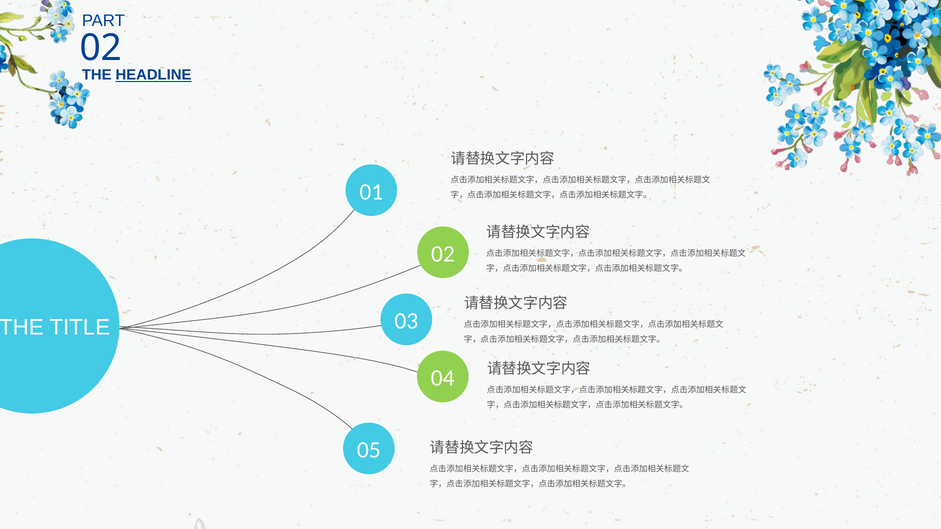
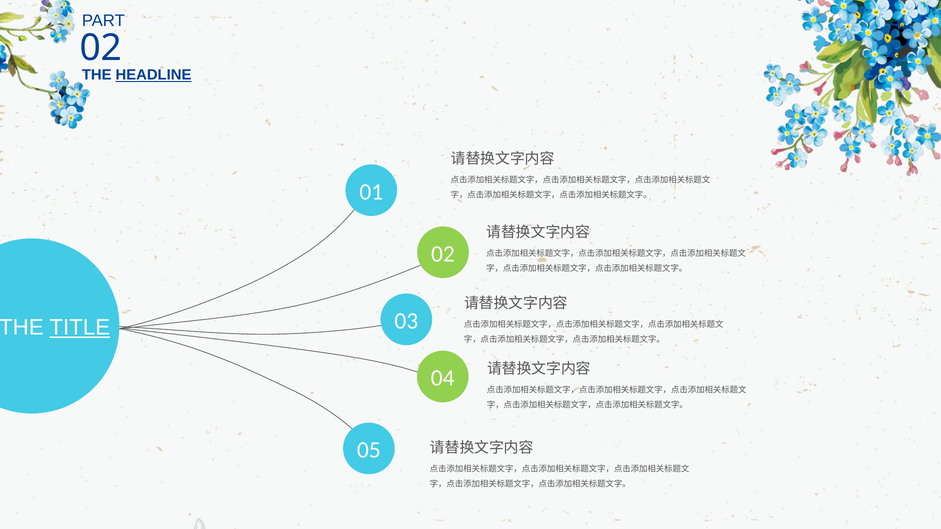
TITLE underline: none -> present (80, 328)
